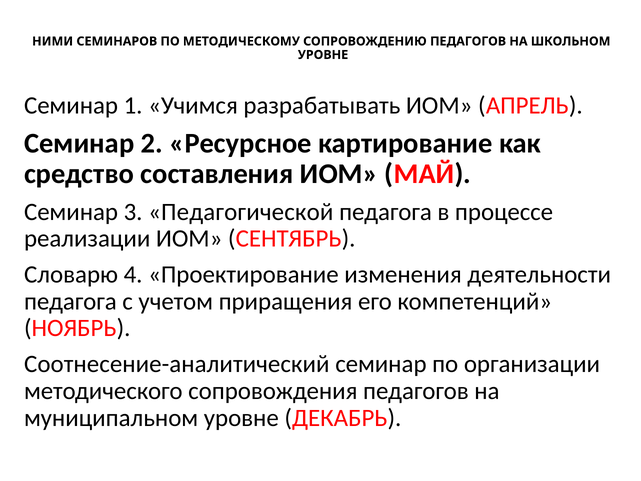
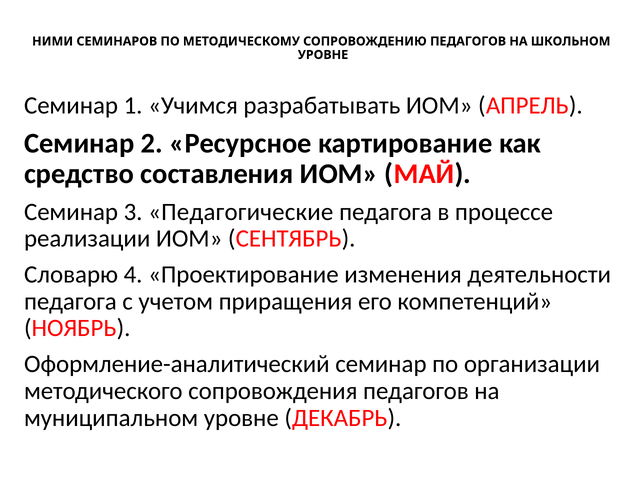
Педагогической: Педагогической -> Педагогические (241, 212)
Соотнесение-аналитический: Соотнесение-аналитический -> Оформление-аналитический (177, 364)
